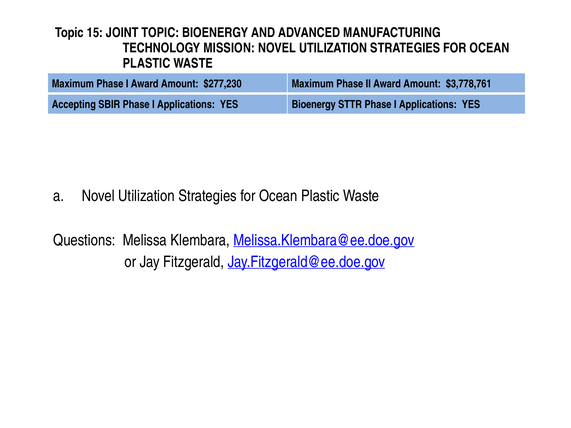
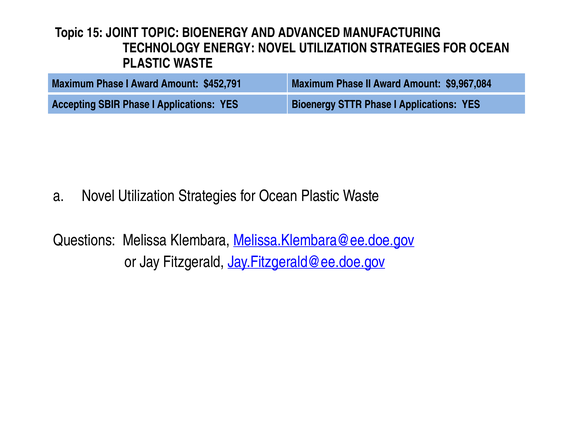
MISSION: MISSION -> ENERGY (229, 48)
$277,230: $277,230 -> $452,791 (223, 84)
$3,778,761: $3,778,761 -> $9,967,084 (469, 84)
